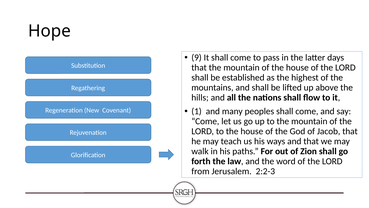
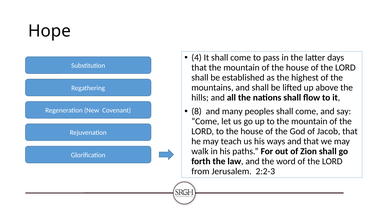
9: 9 -> 4 (197, 57)
1: 1 -> 8 (197, 111)
